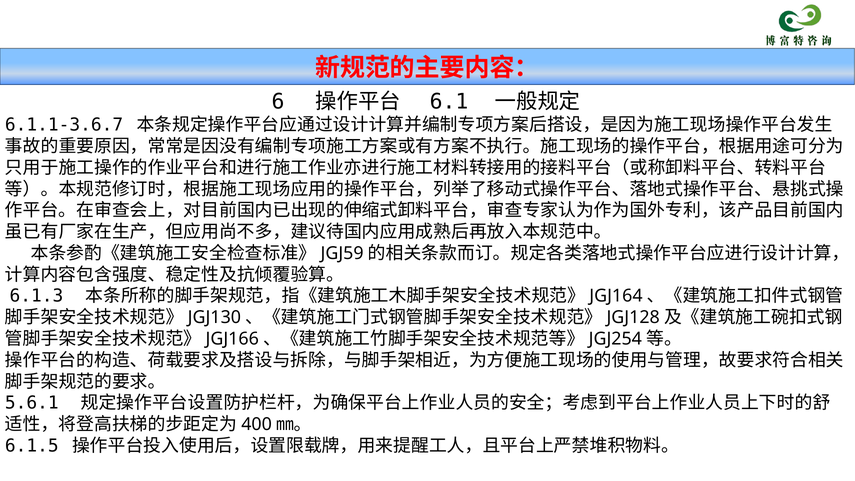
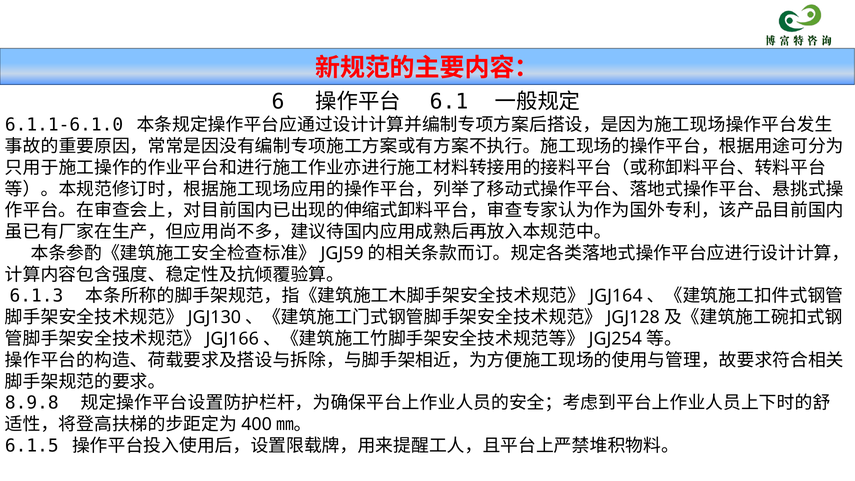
6.1.1-3.6.7: 6.1.1-3.6.7 -> 6.1.1-6.1.0 (64, 125)
5.6.1: 5.6.1 -> 8.9.8 (32, 403)
